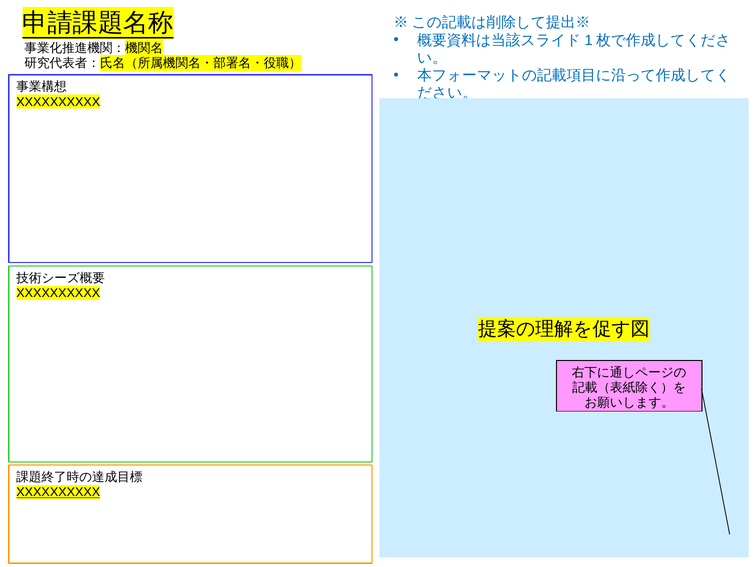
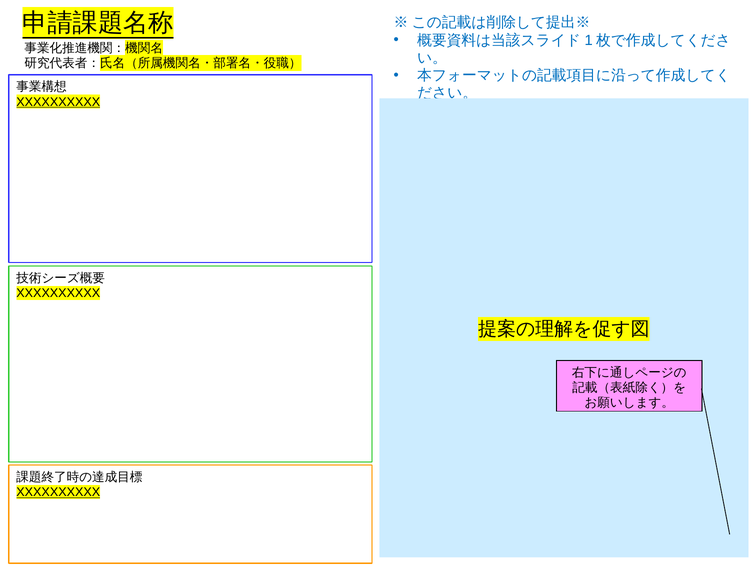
XXXXXXXXXX underline: none -> present (58, 102)
